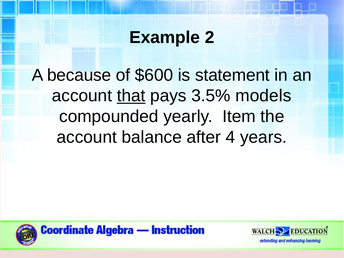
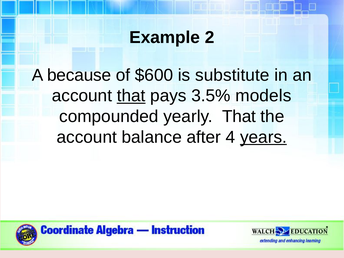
statement: statement -> substitute (232, 75)
yearly Item: Item -> That (239, 116)
years underline: none -> present (263, 137)
